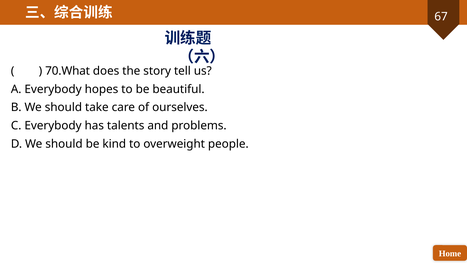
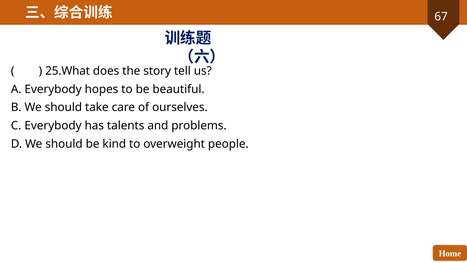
70.What: 70.What -> 25.What (68, 71)
